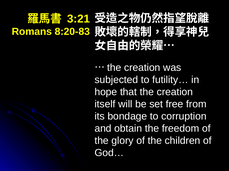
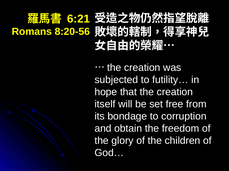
3:21: 3:21 -> 6:21 (78, 19)
8:20-83: 8:20-83 -> 8:20-56 (72, 32)
